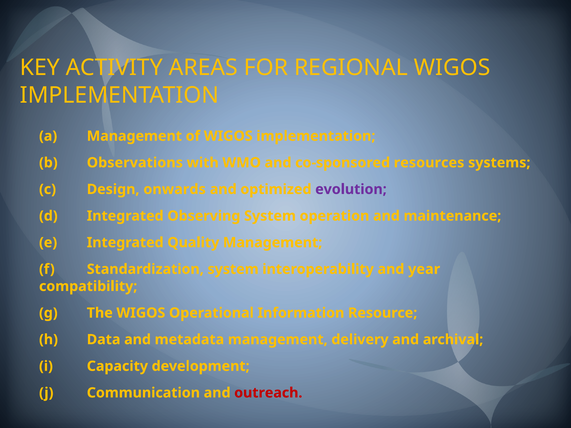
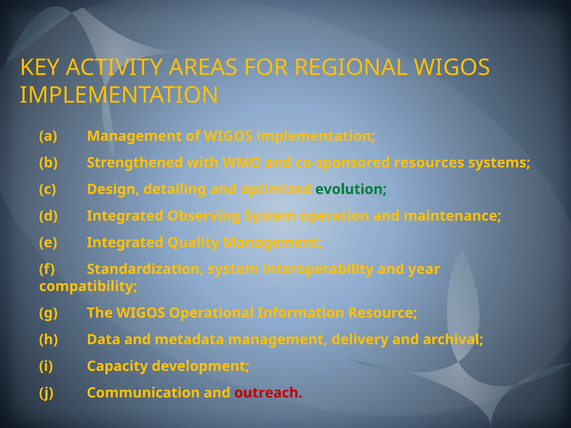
Observations: Observations -> Strengthened (135, 163)
onwards: onwards -> detailing (175, 189)
evolution colour: purple -> green (351, 189)
